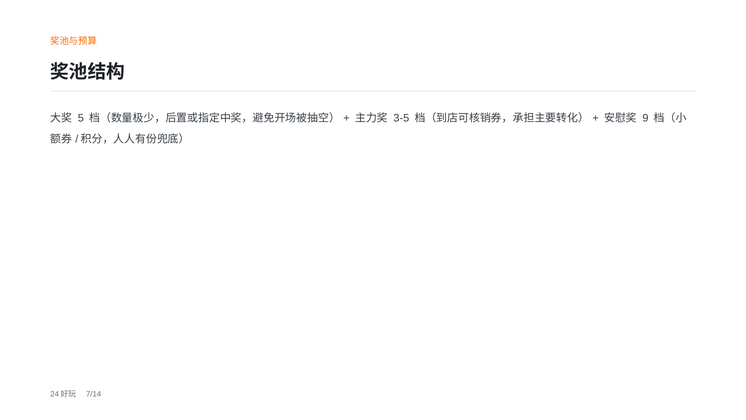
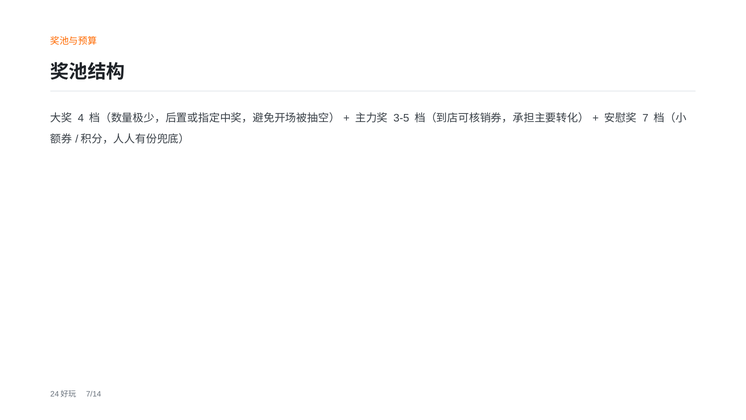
5: 5 -> 4 (81, 118)
9: 9 -> 7 (646, 118)
